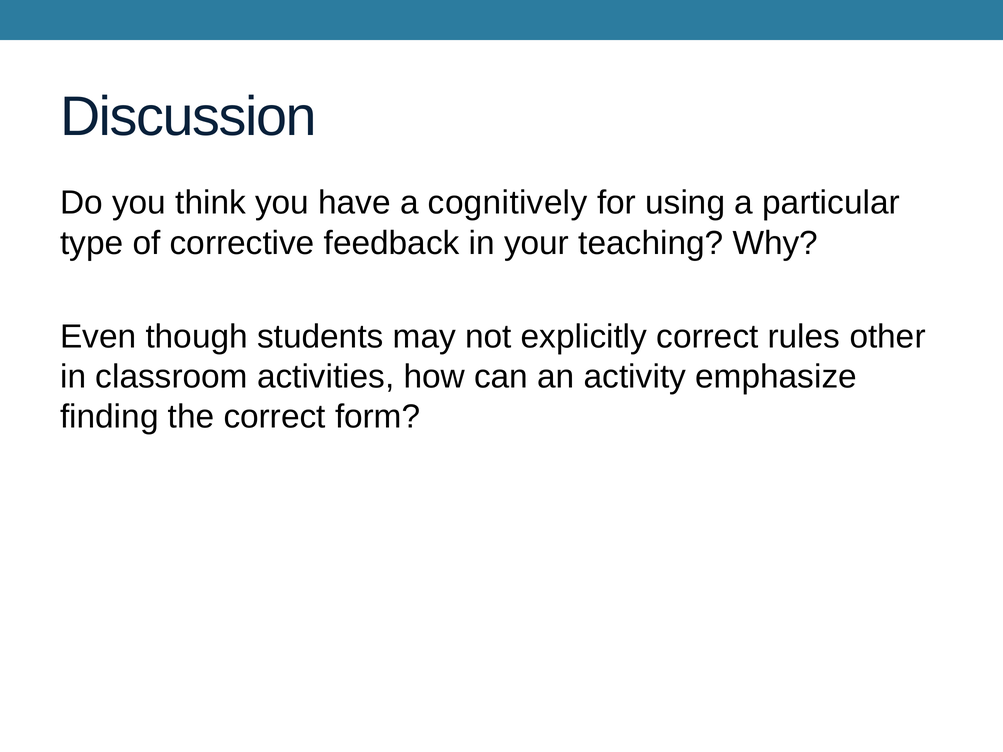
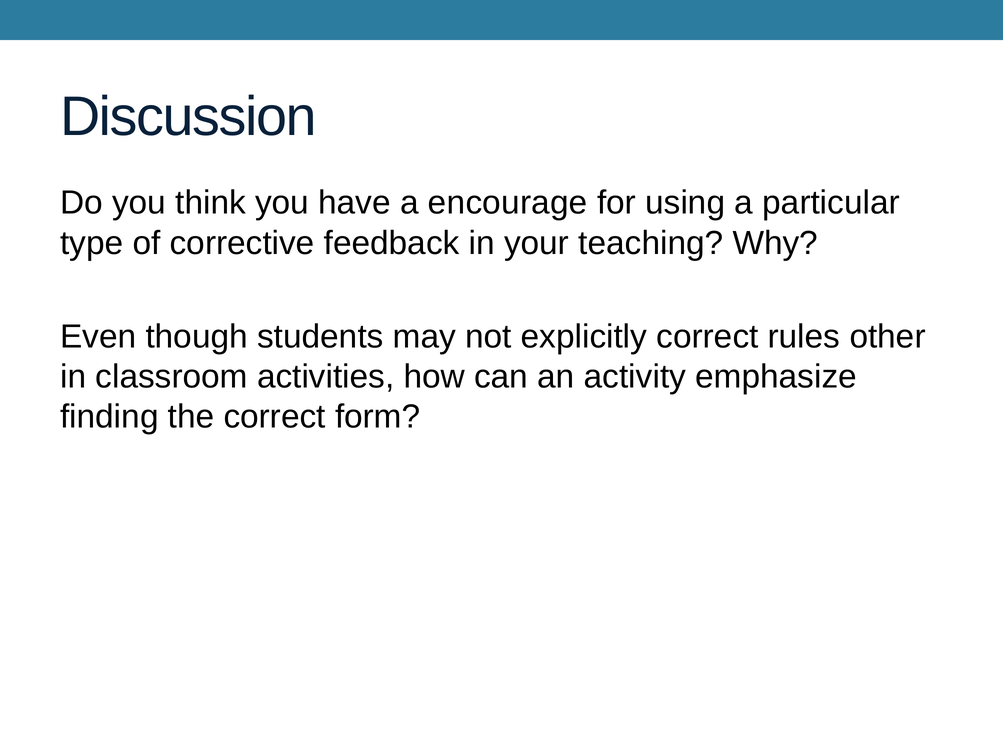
cognitively: cognitively -> encourage (508, 203)
